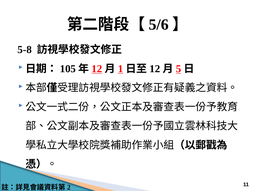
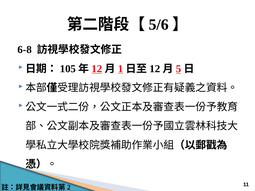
5-8: 5-8 -> 6-8 (25, 50)
